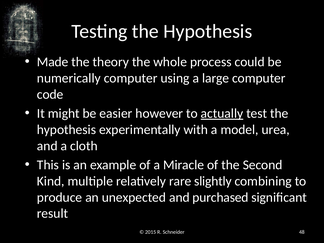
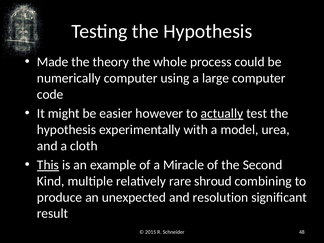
This underline: none -> present (48, 165)
slightly: slightly -> shroud (213, 181)
purchased: purchased -> resolution (220, 197)
